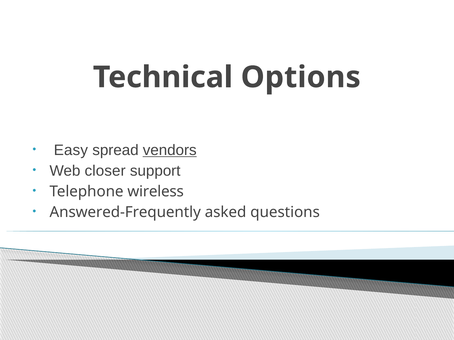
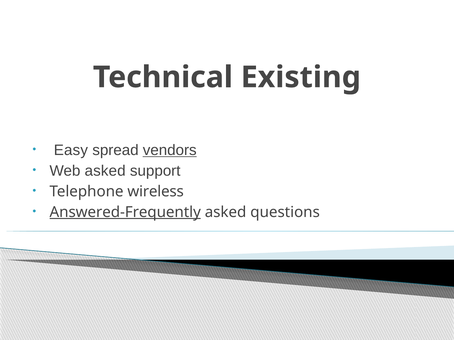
Options: Options -> Existing (301, 77)
Web closer: closer -> asked (105, 171)
Answered-Frequently underline: none -> present (125, 212)
